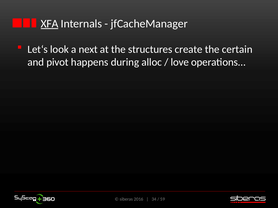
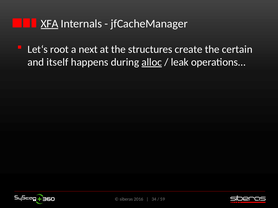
look: look -> root (59, 49)
pivot: pivot -> itself (57, 62)
alloc underline: none -> present (152, 62)
love: love -> leak (180, 62)
